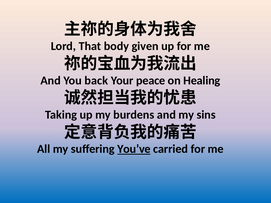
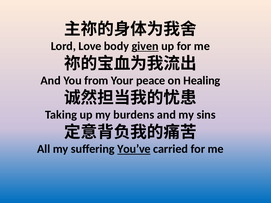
That: That -> Love (90, 46)
given underline: none -> present (145, 46)
back: back -> from (96, 81)
